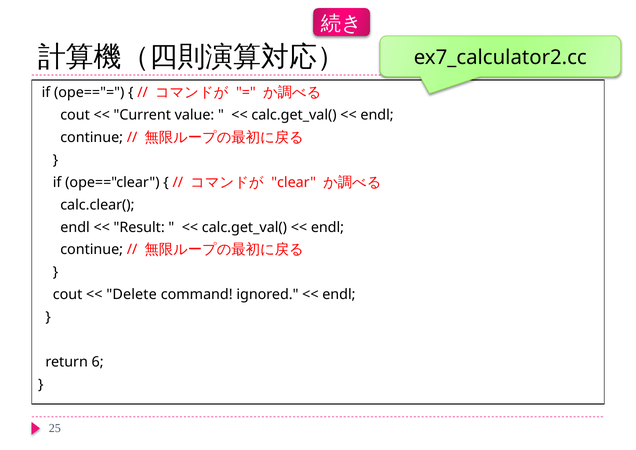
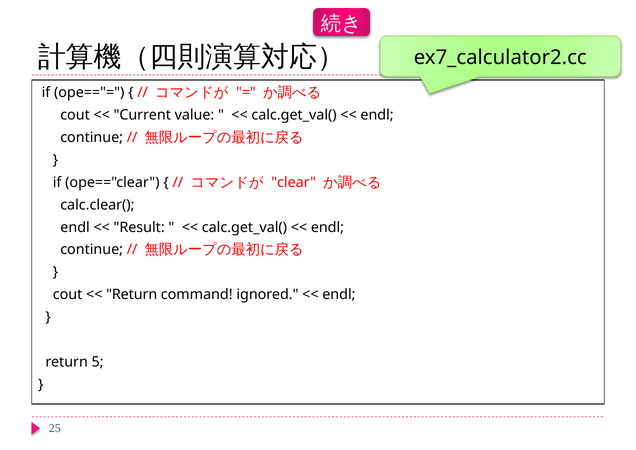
Delete: Delete -> Return (132, 294)
6: 6 -> 5 (98, 362)
